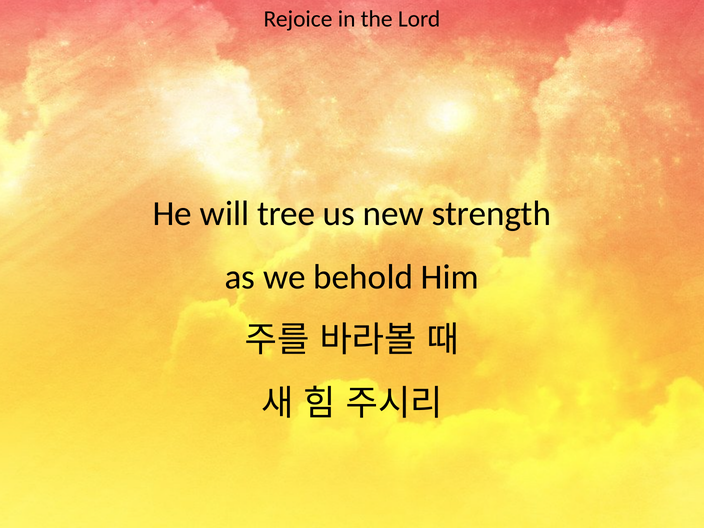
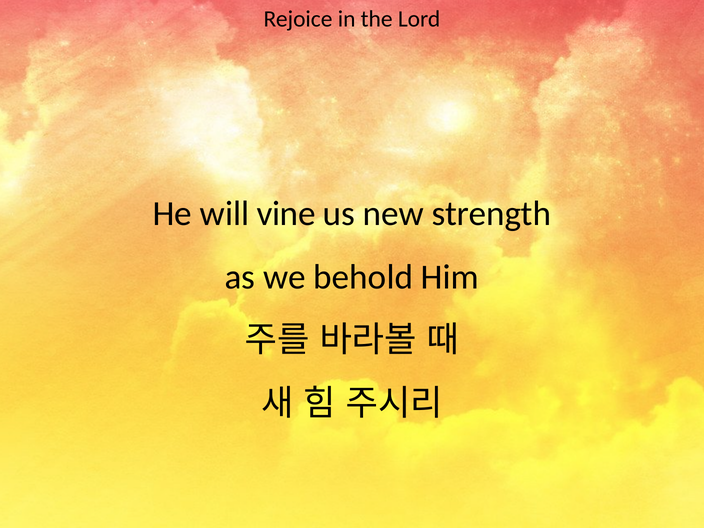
tree: tree -> vine (286, 214)
